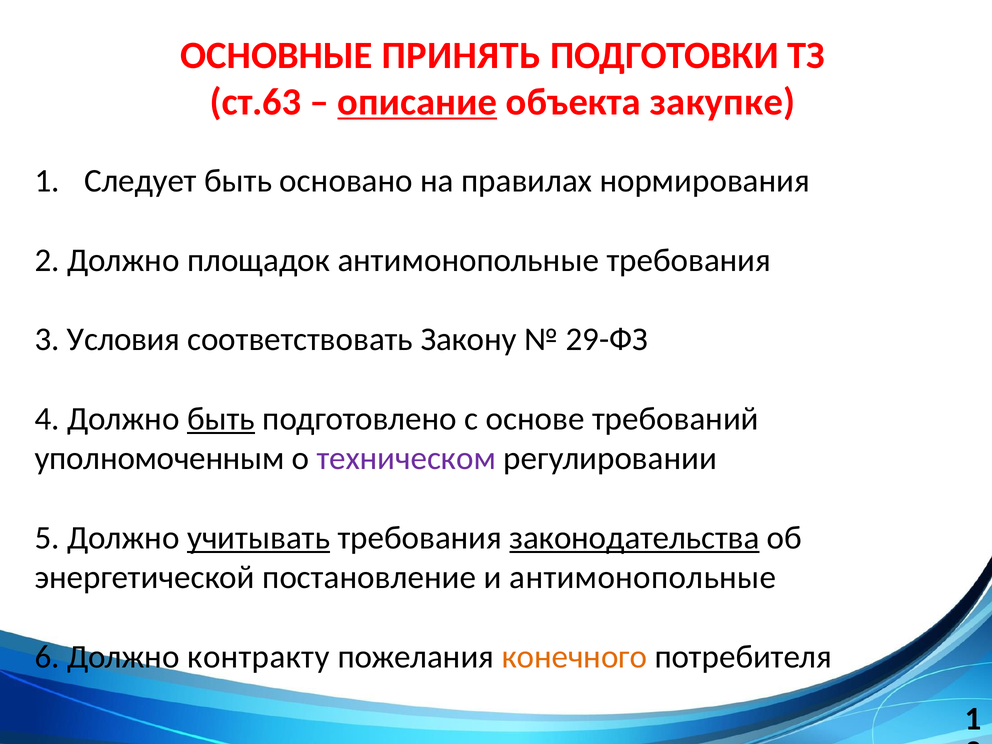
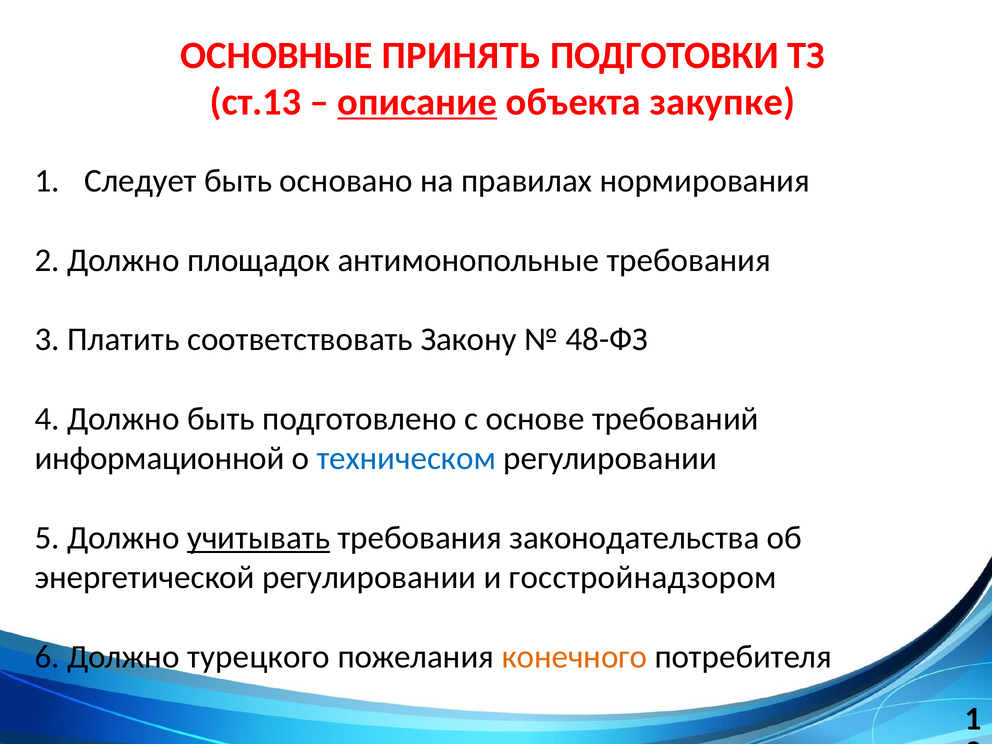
ст.63: ст.63 -> ст.13 (256, 102)
Условия: Условия -> Платить (123, 339)
29-ФЗ: 29-ФЗ -> 48-ФЗ (607, 339)
быть underline: present -> none (221, 419)
уполномоченным: уполномоченным -> информационной (160, 459)
техническом colour: purple -> blue (406, 459)
законодательства underline: present -> none (634, 538)
энергетической постановление: постановление -> регулировании (369, 578)
и антимонопольные: антимонопольные -> госстройнадзором (643, 578)
контракту: контракту -> турецкого (258, 657)
